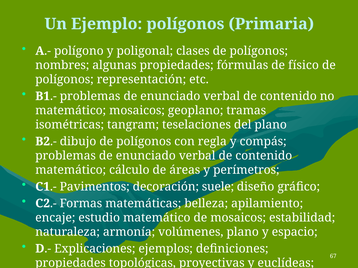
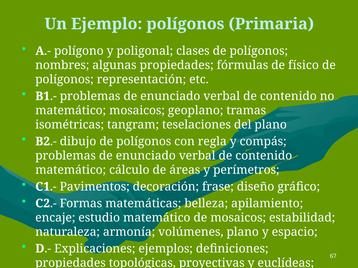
suele: suele -> frase (218, 187)
